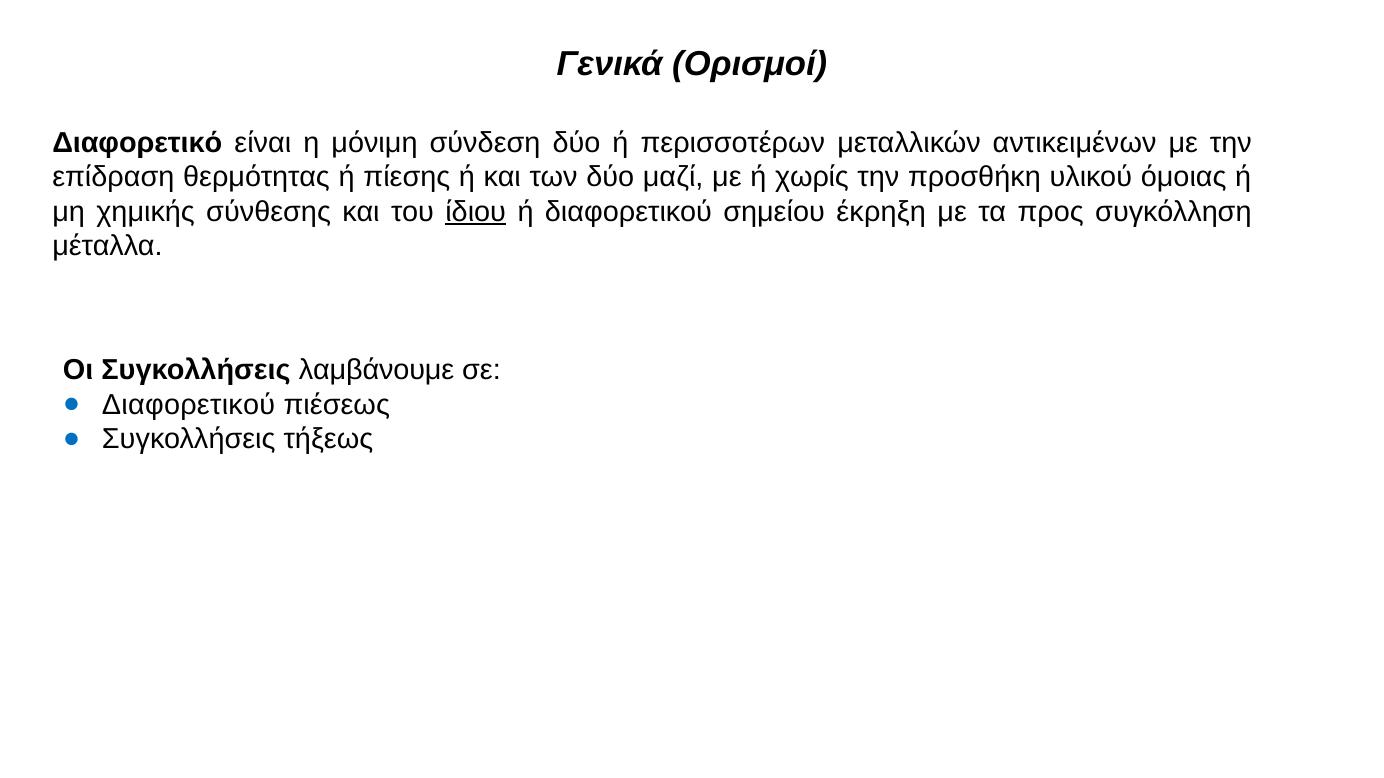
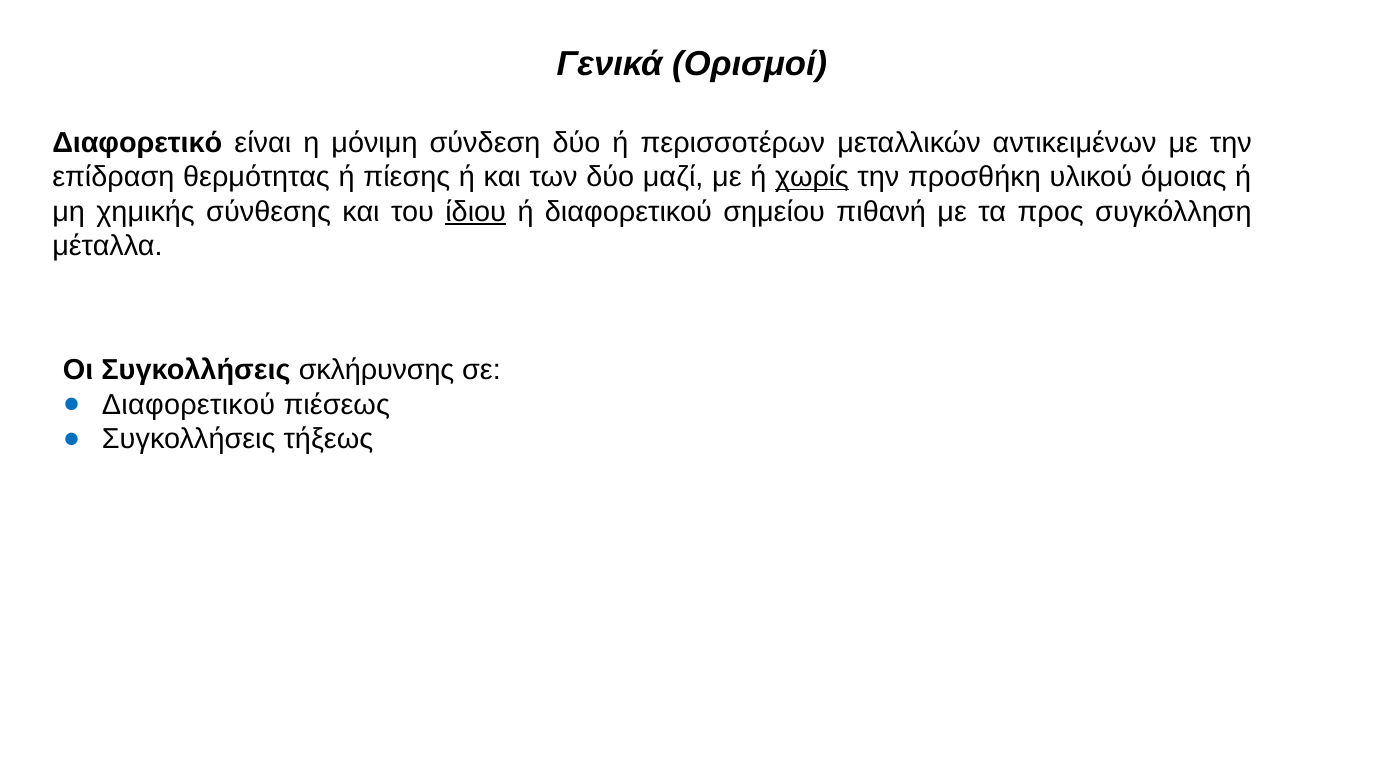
χωρίς underline: none -> present (812, 177)
έκρηξη: έκρηξη -> πιθανή (881, 212)
λαμβάνουμε: λαμβάνουμε -> σκλήρυνσης (377, 370)
